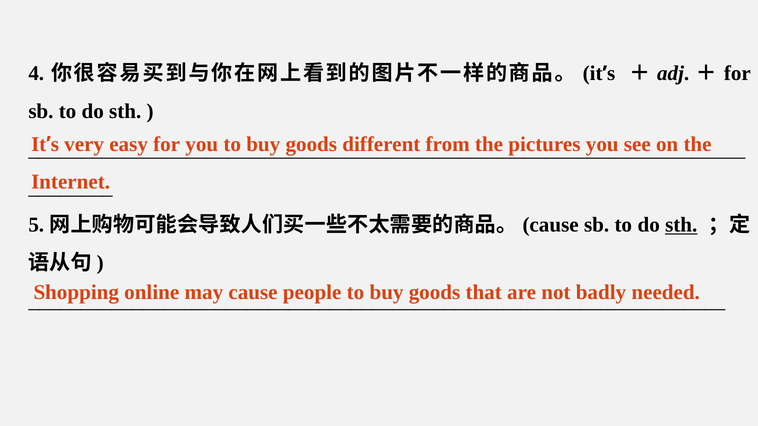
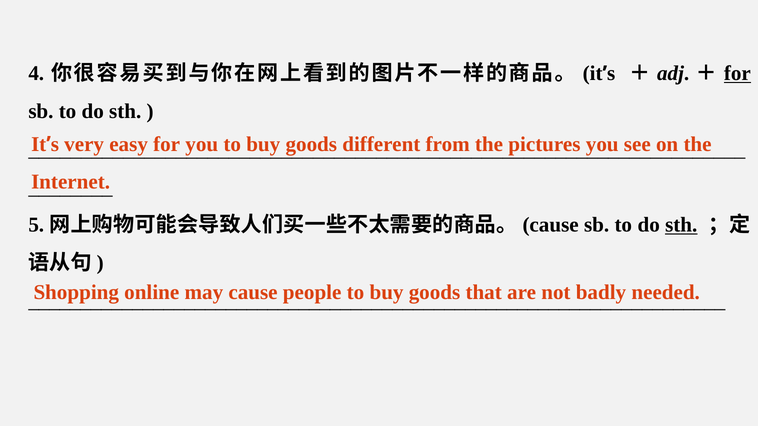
for underline: none -> present (737, 74)
